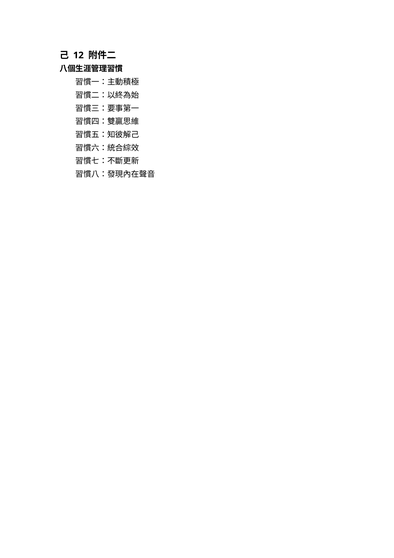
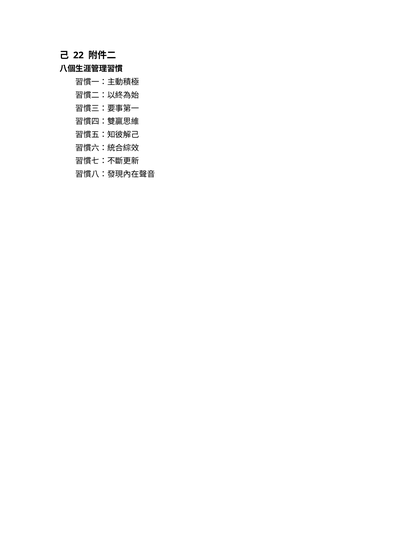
12: 12 -> 22 (78, 55)
